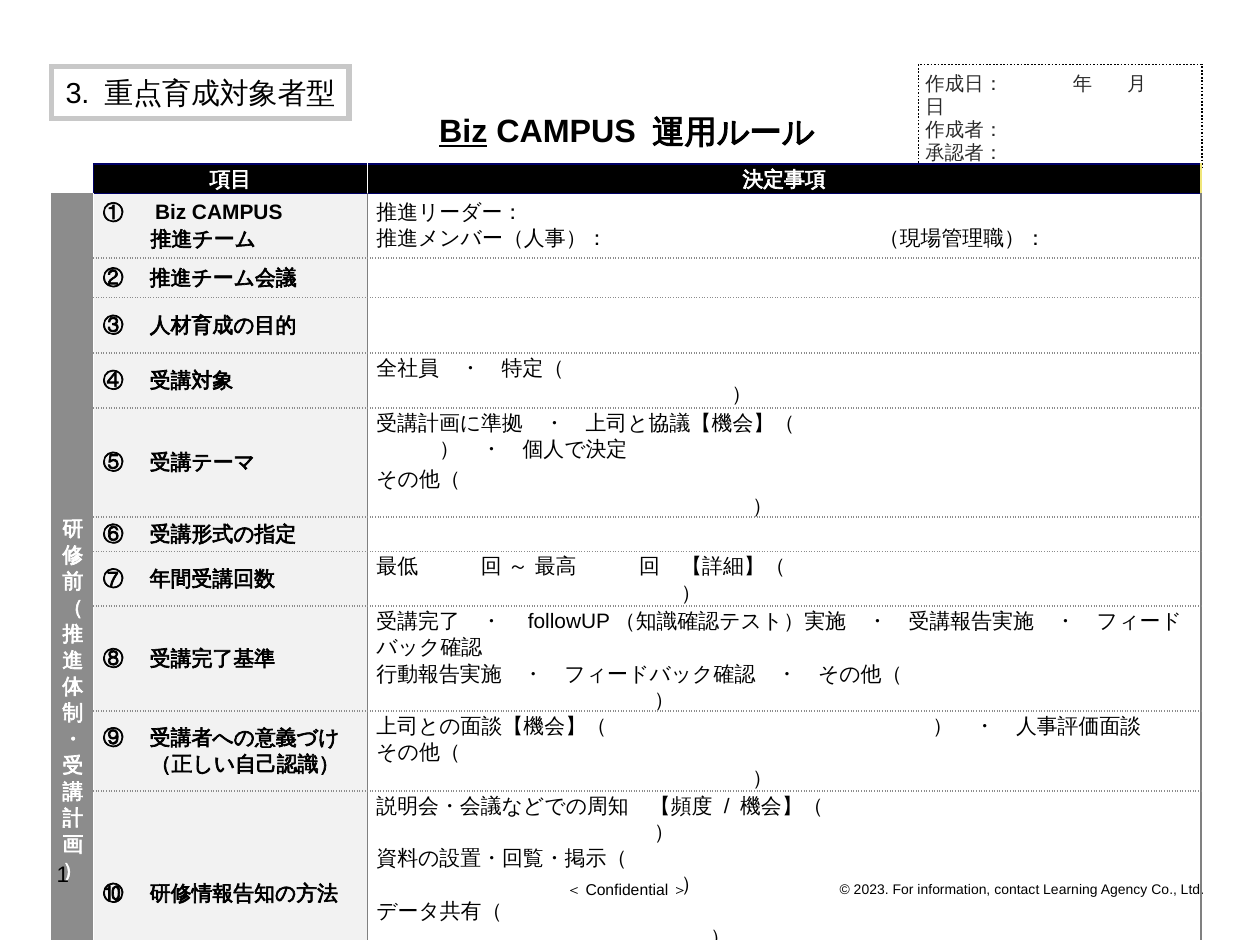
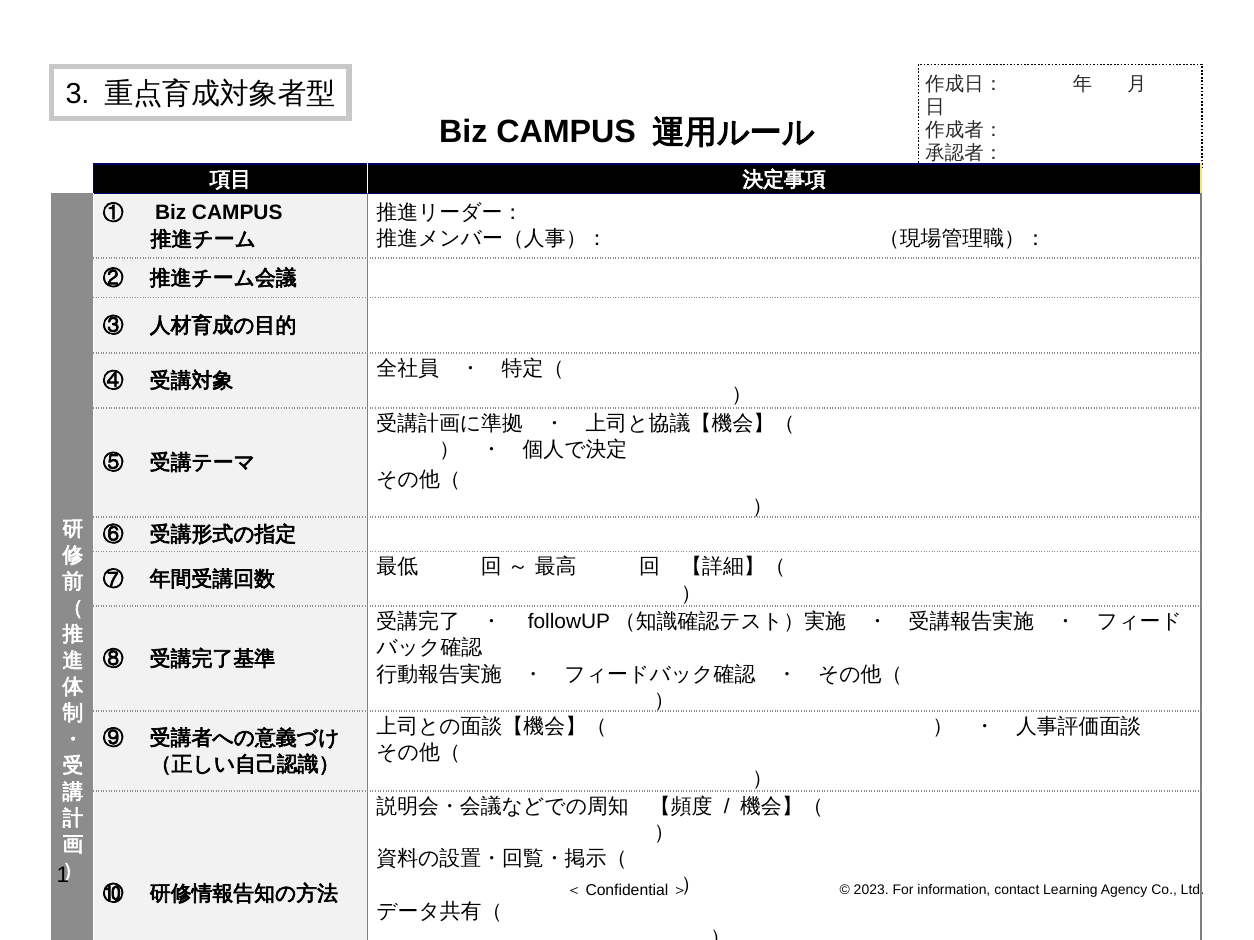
Biz underline: present -> none (463, 132)
